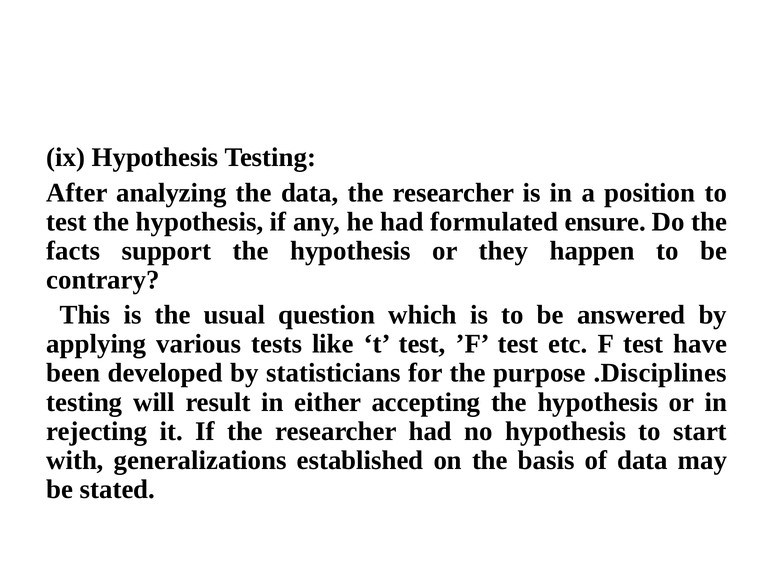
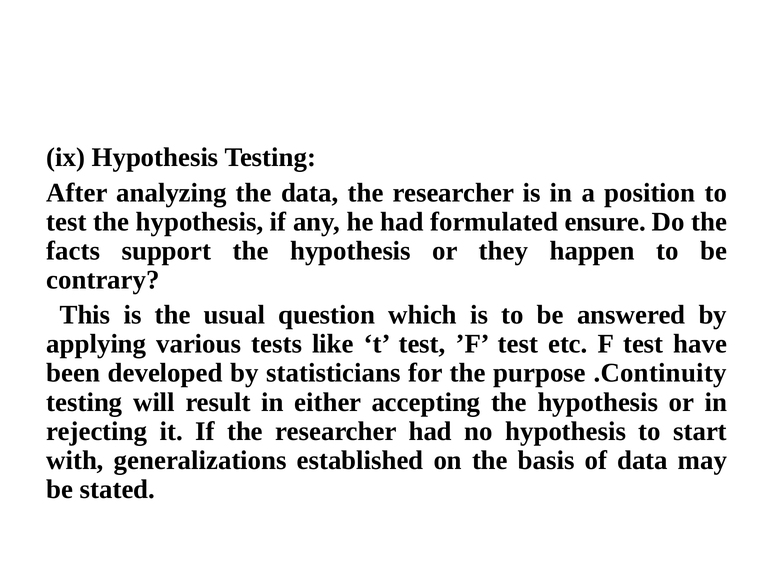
.Disciplines: .Disciplines -> .Continuity (660, 373)
